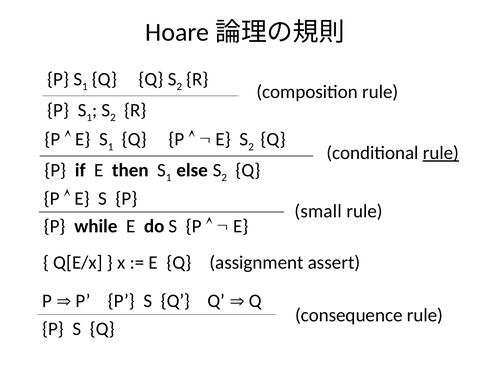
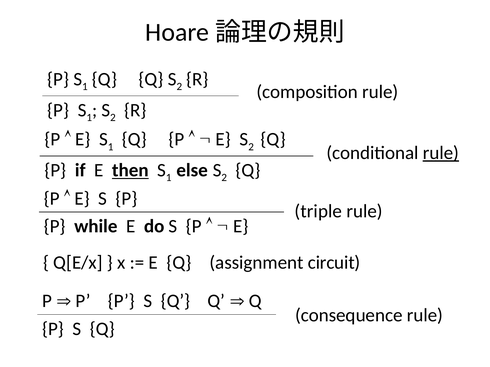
then underline: none -> present (130, 170)
small: small -> triple (318, 212)
assert: assert -> circuit (334, 263)
